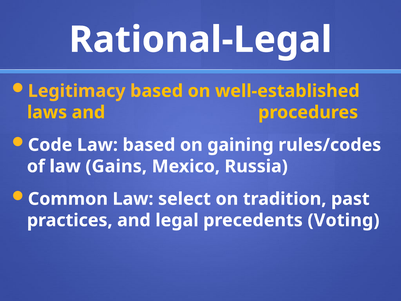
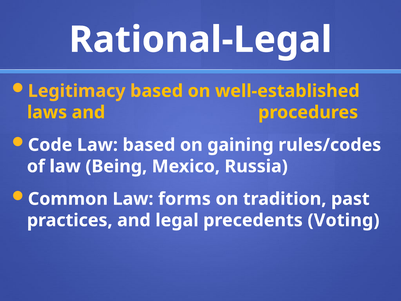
Gains: Gains -> Being (116, 166)
select: select -> forms (184, 199)
